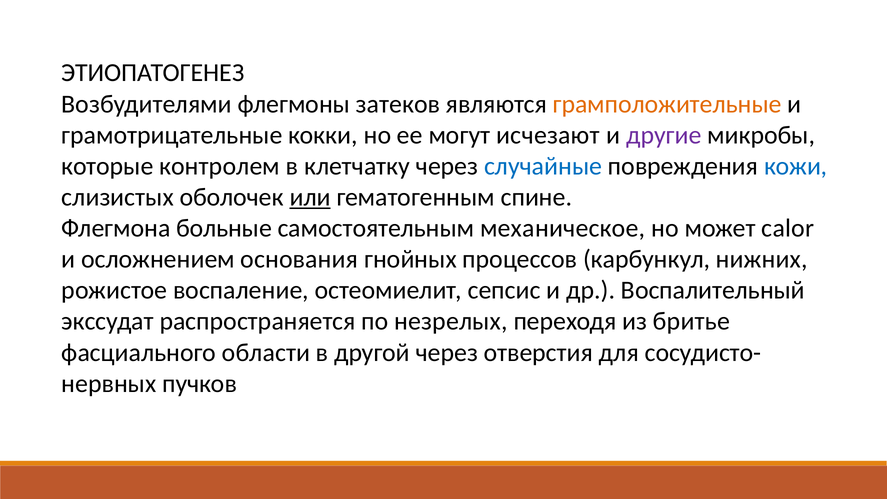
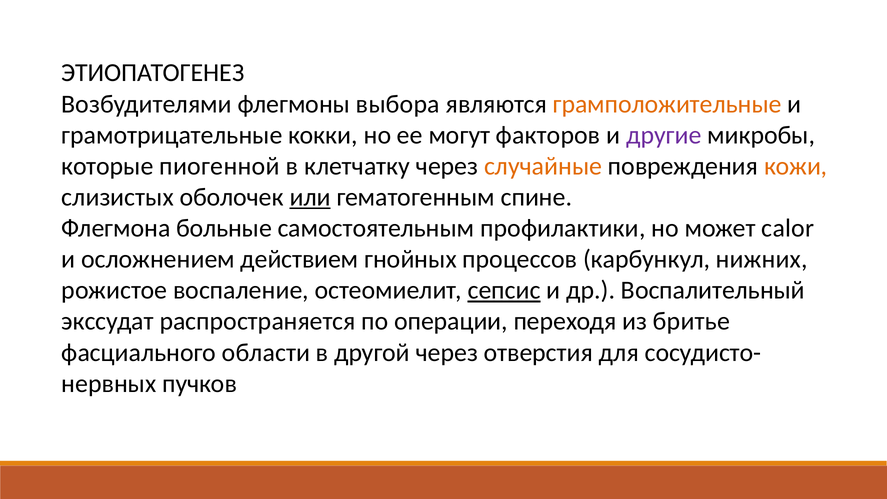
затеков: затеков -> выбора (398, 104)
исчезают: исчезают -> факторов (548, 135)
контролем: контролем -> пиогенной (220, 166)
случайные colour: blue -> orange (543, 166)
кожи colour: blue -> orange (796, 166)
механическое: механическое -> профилактики (563, 228)
основания: основания -> действием (299, 259)
сепсис underline: none -> present (504, 290)
незрелых: незрелых -> операции (451, 321)
